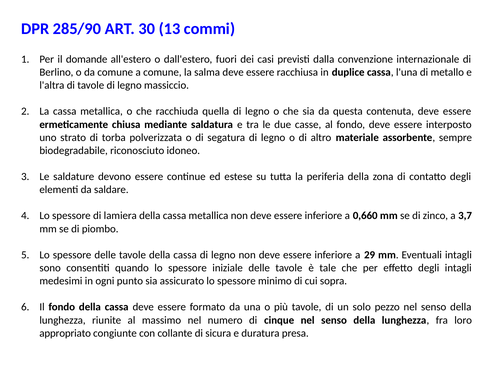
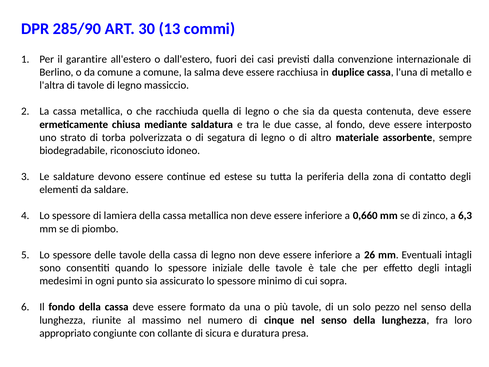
domande: domande -> garantire (87, 59)
3,7: 3,7 -> 6,3 (465, 216)
29: 29 -> 26 (370, 255)
